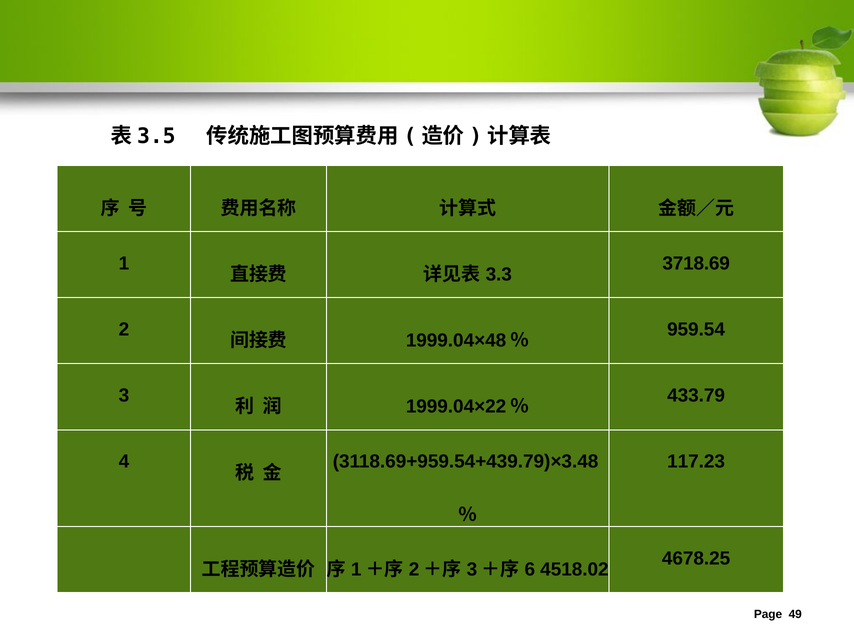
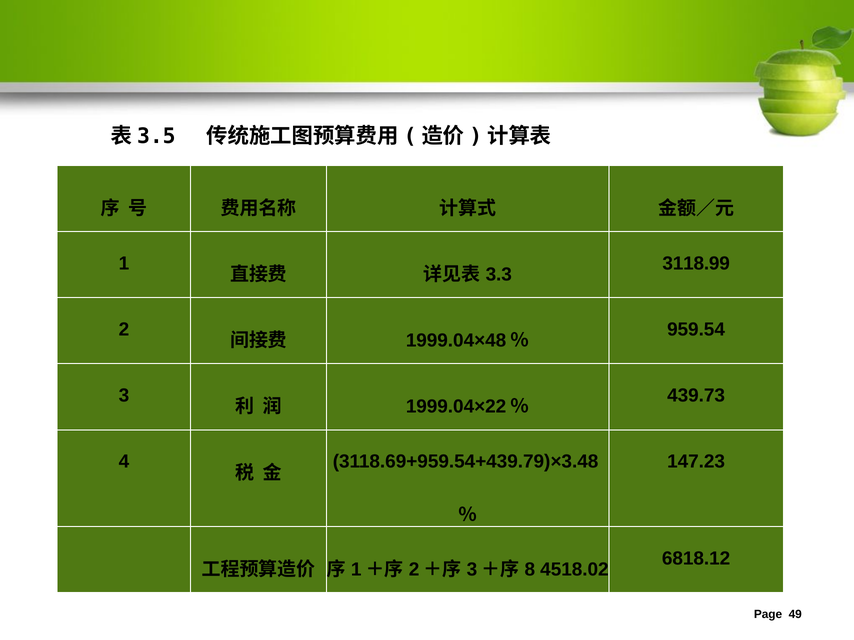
3718.69: 3718.69 -> 3118.99 (696, 264)
433.79: 433.79 -> 439.73 (696, 396)
117.23: 117.23 -> 147.23 (696, 462)
4678.25: 4678.25 -> 6818.12 (696, 559)
6: 6 -> 8 (530, 570)
